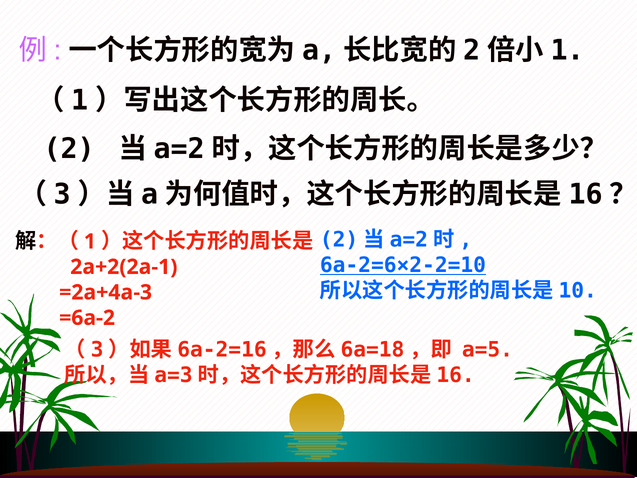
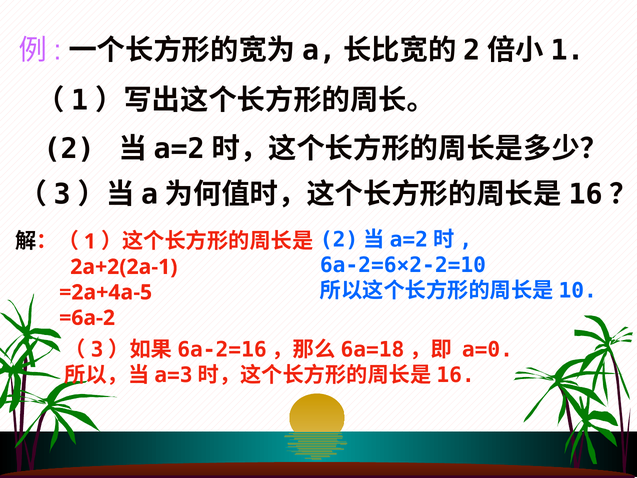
6a-2=6×2-2=10 underline: present -> none (403, 265)
=2a+4a-3: =2a+4a-3 -> =2a+4a-5 (106, 292)
a=5: a=5 -> a=0 (487, 349)
